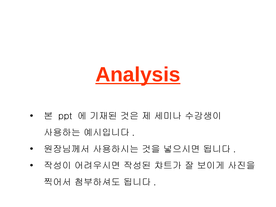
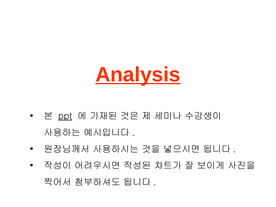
ppt underline: none -> present (65, 116)
